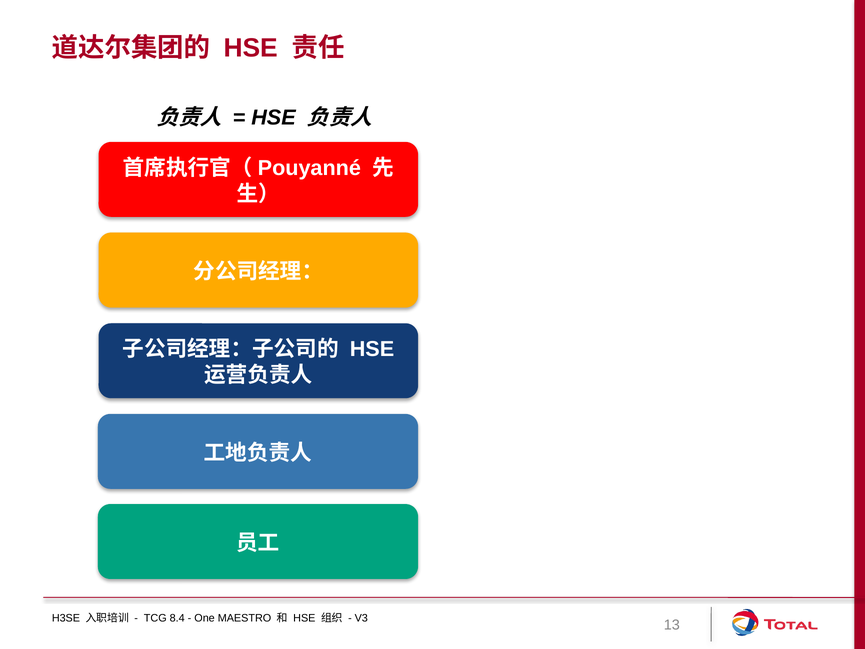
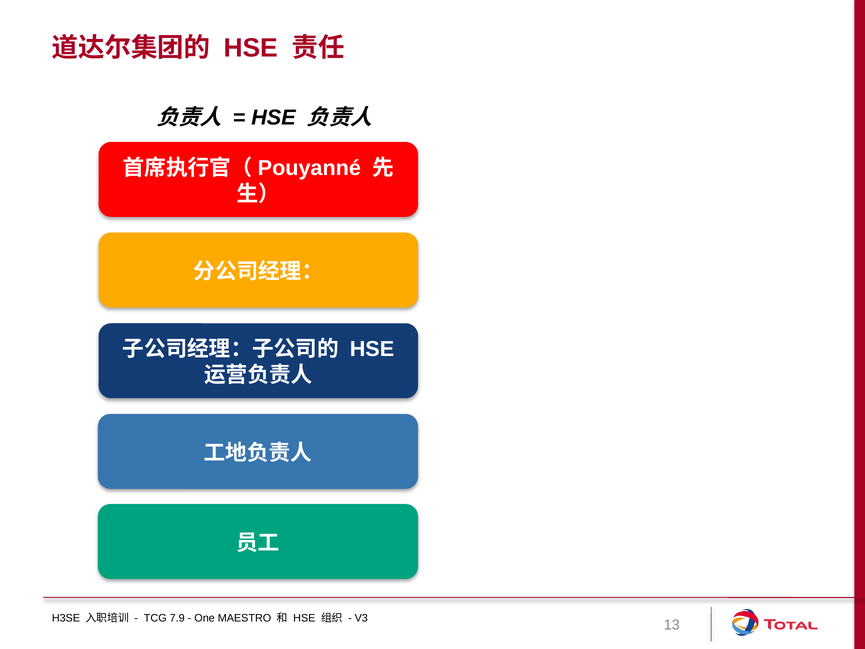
8.4: 8.4 -> 7.9 (177, 618)
